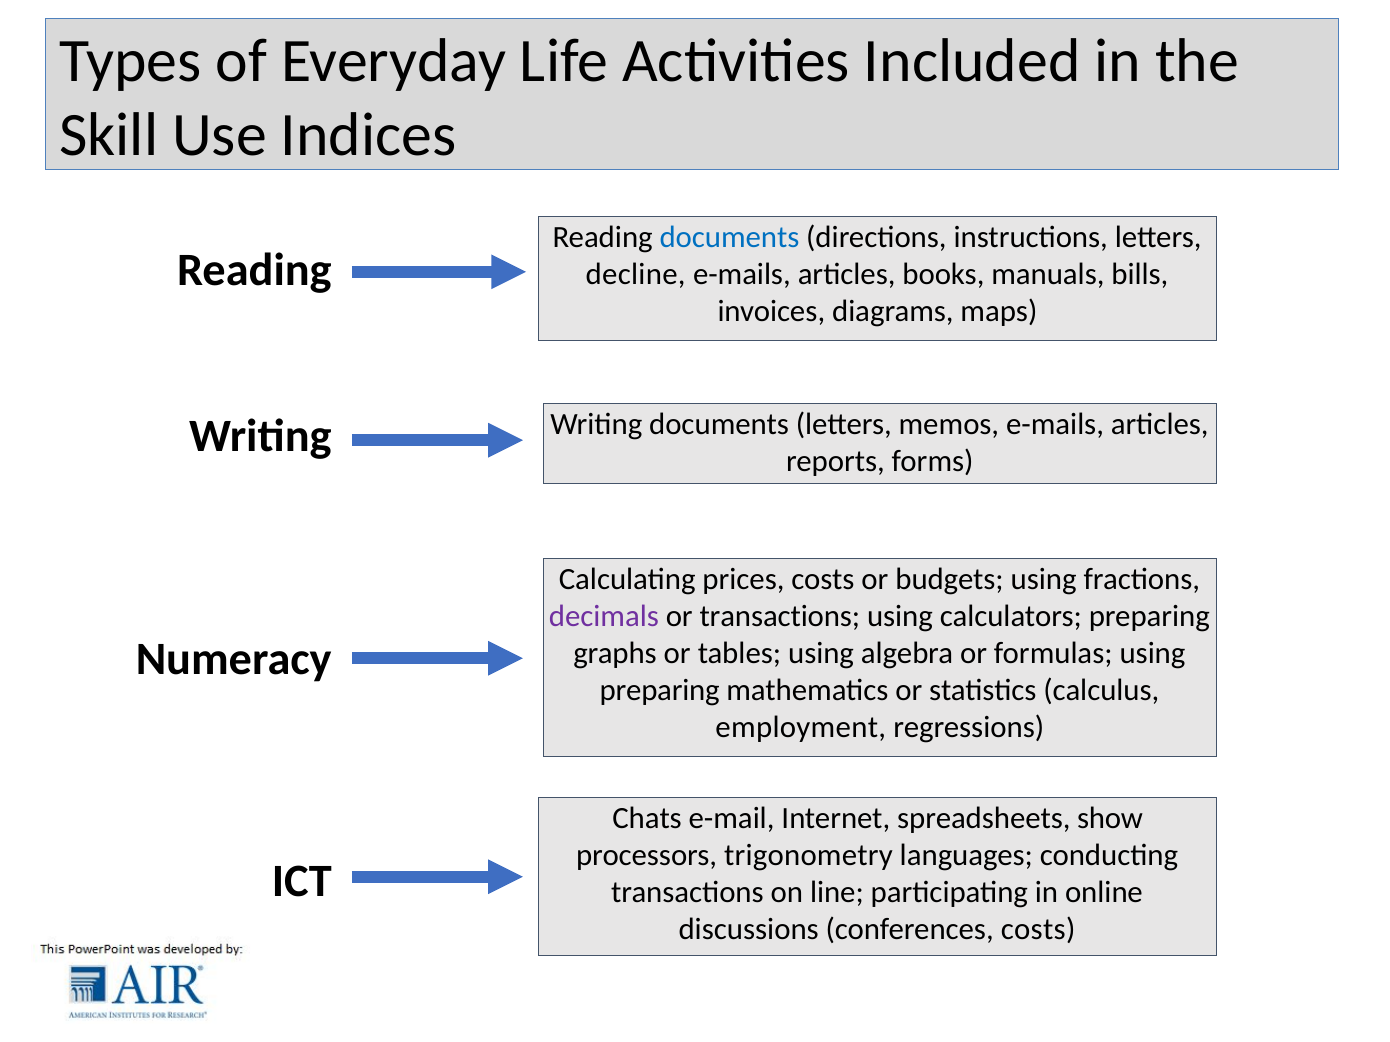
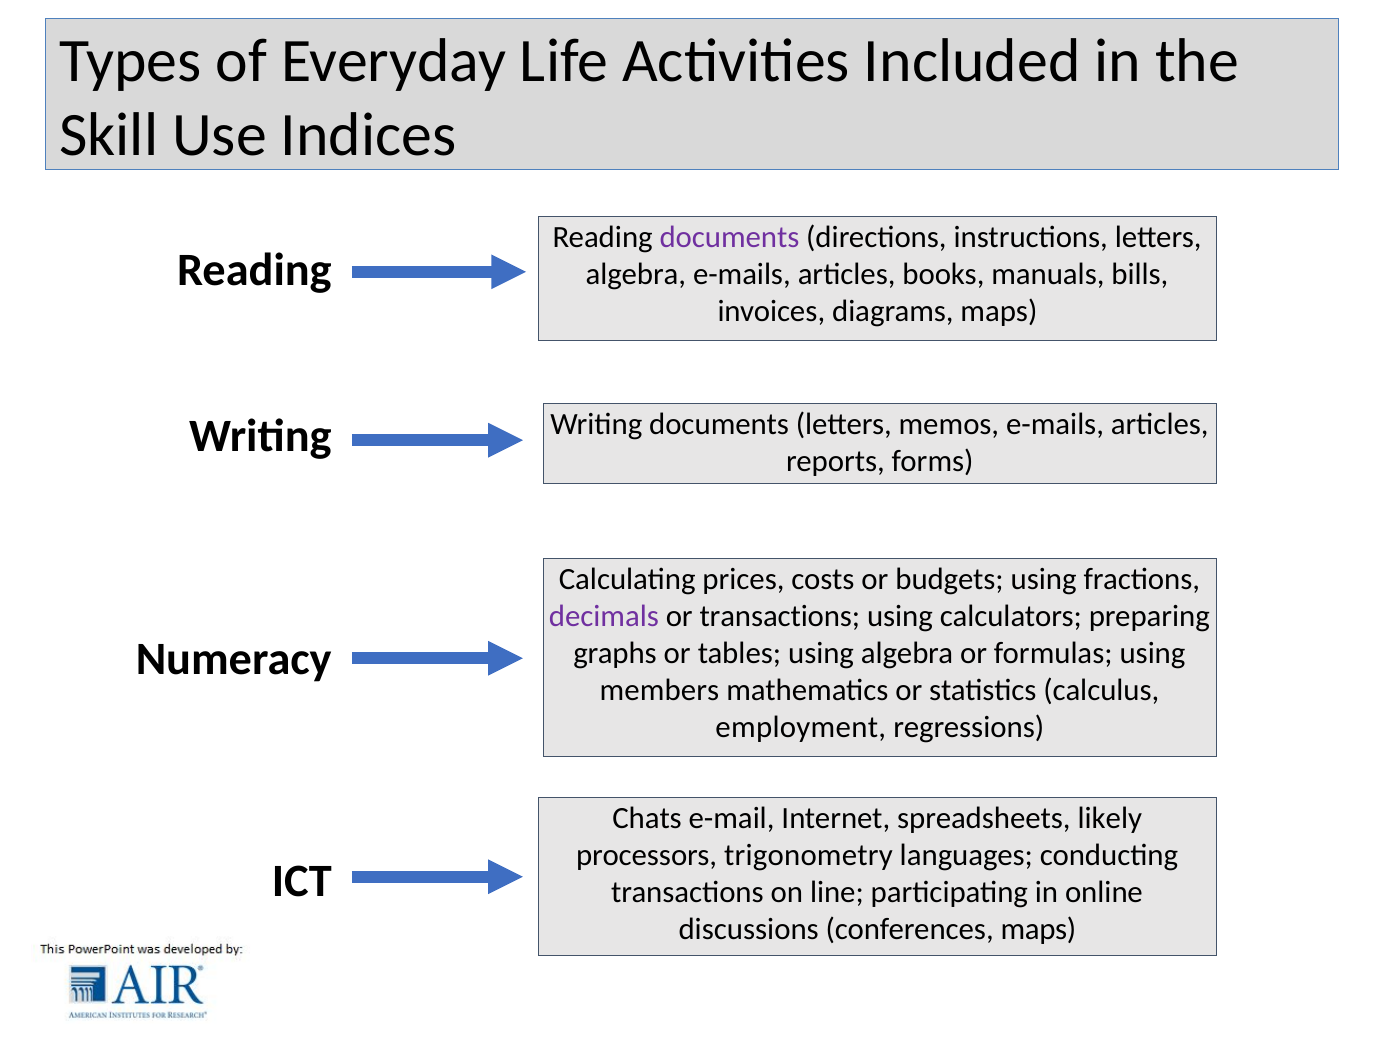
documents colour: blue -> purple (729, 237)
decline: decline -> algebra (636, 274)
preparing: preparing -> members (659, 691)
show: show -> likely (1110, 818)
conferences costs: costs -> maps (1038, 930)
